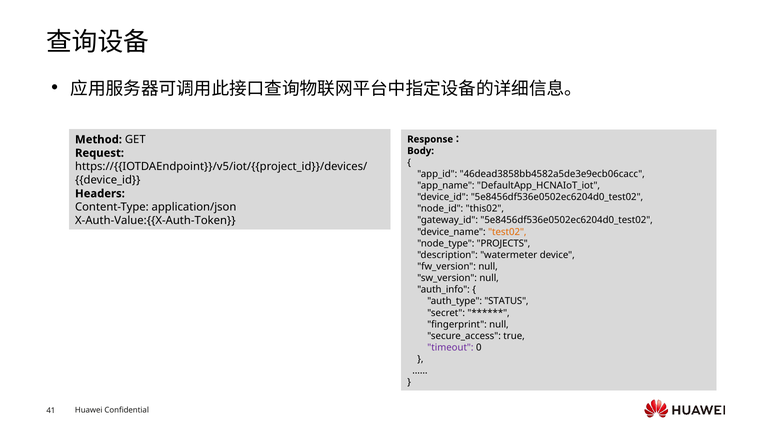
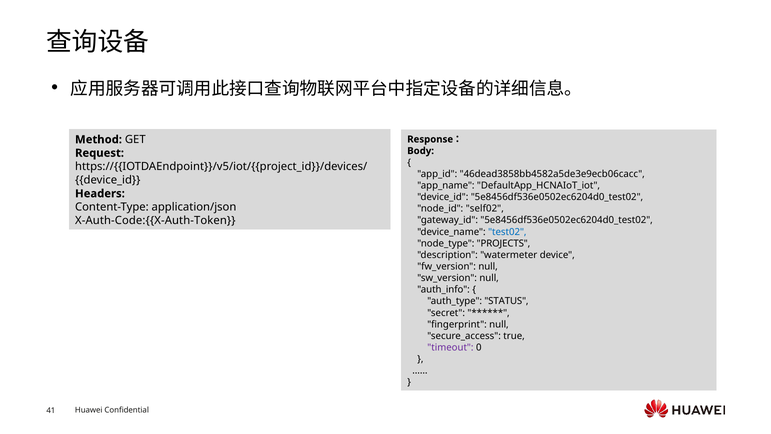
this02: this02 -> self02 (485, 209)
X-Auth-Value:{{X-Auth-Token: X-Auth-Value:{{X-Auth-Token -> X-Auth-Code:{{X-Auth-Token (155, 220)
test02 colour: orange -> blue (507, 232)
